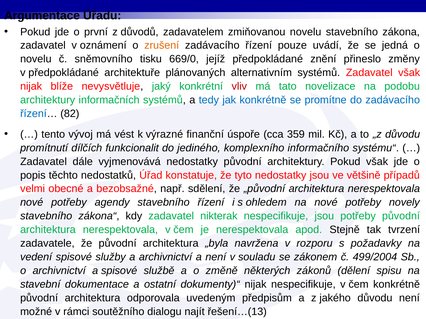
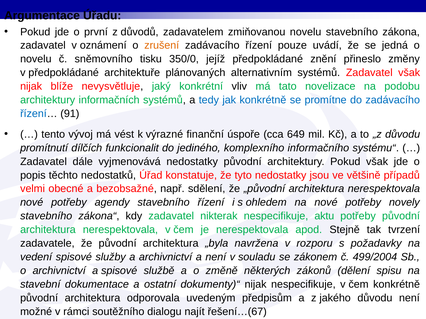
669/0: 669/0 -> 350/0 (184, 59)
vliv colour: red -> black (239, 87)
82: 82 -> 91 (70, 114)
359: 359 -> 649 (296, 134)
nespecifikuje jsou: jsou -> aktu (324, 216)
řešení…(13: řešení…(13 -> řešení…(67 (237, 312)
